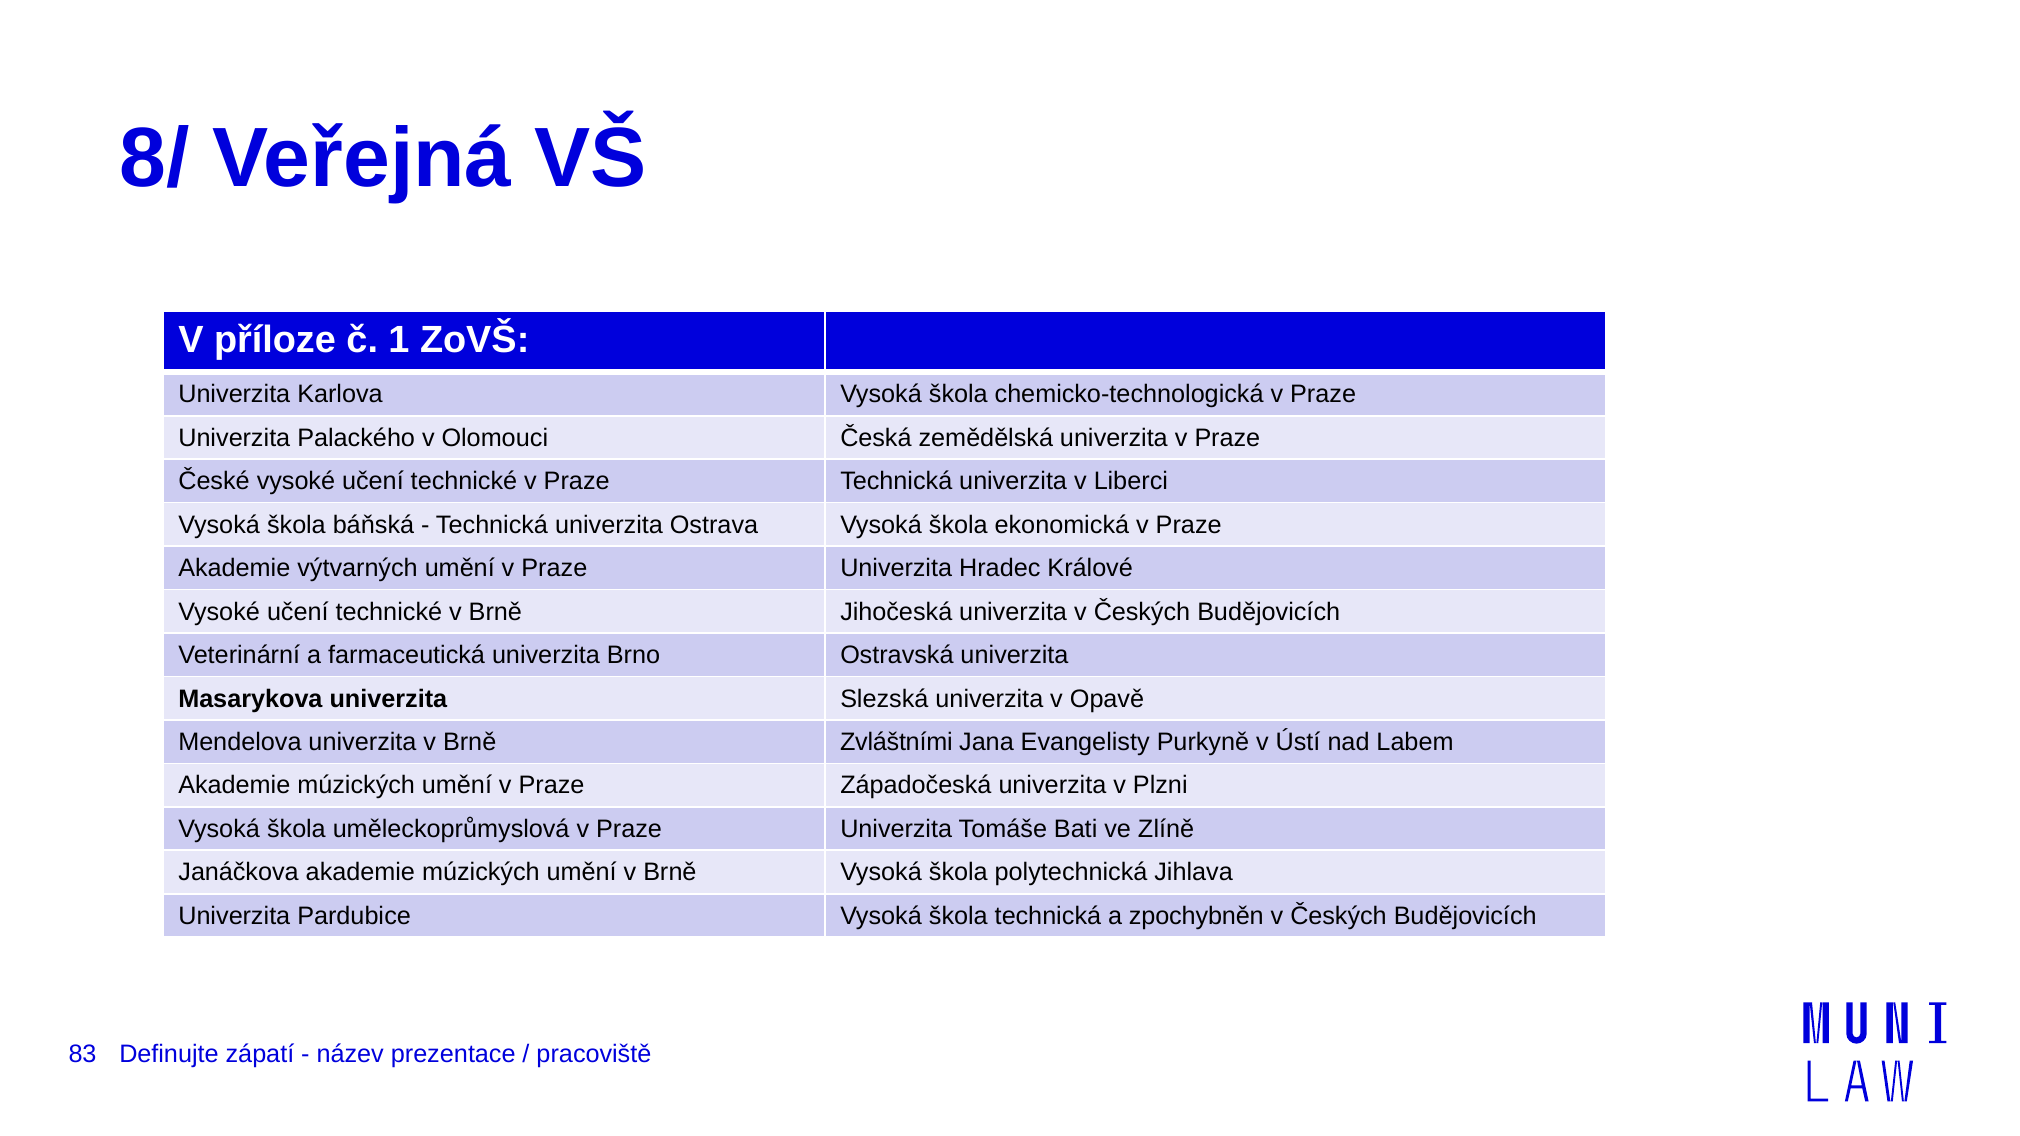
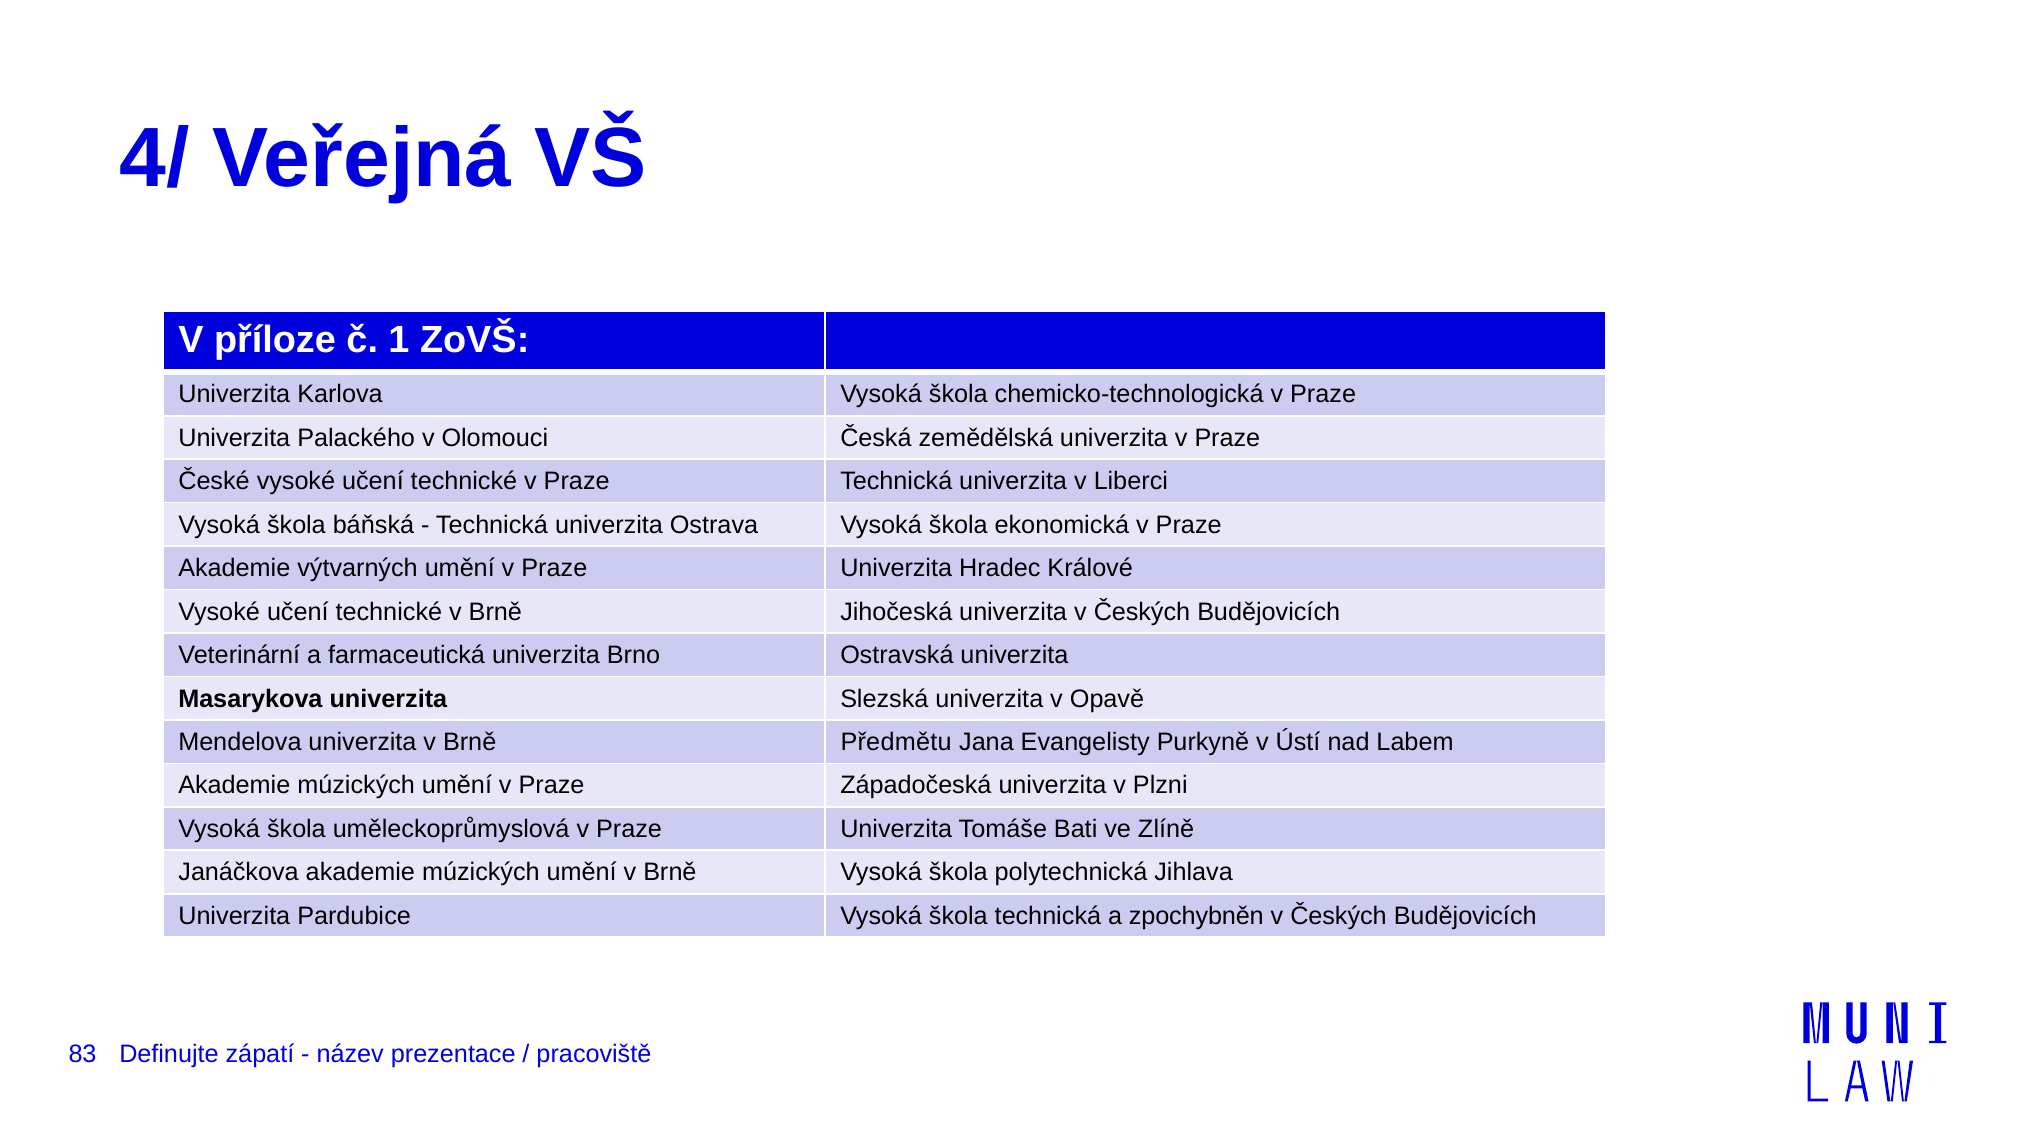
8/: 8/ -> 4/ (154, 159)
Zvláštními: Zvláštními -> Předmětu (896, 742)
